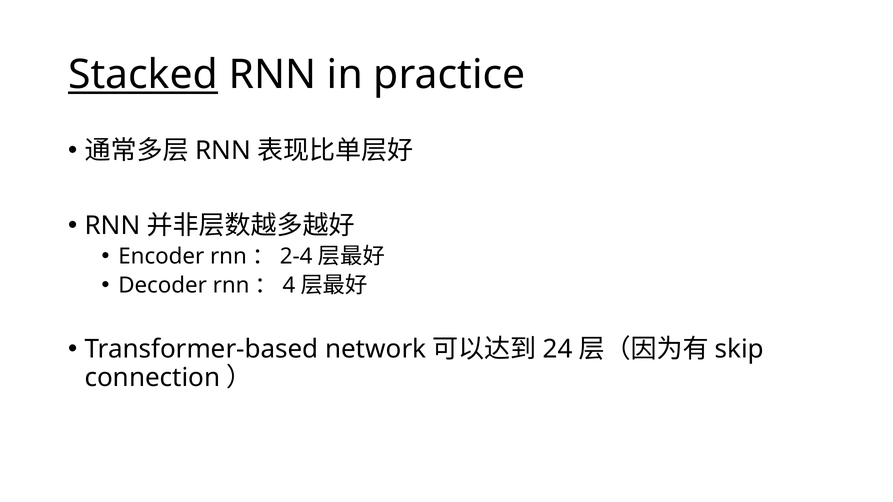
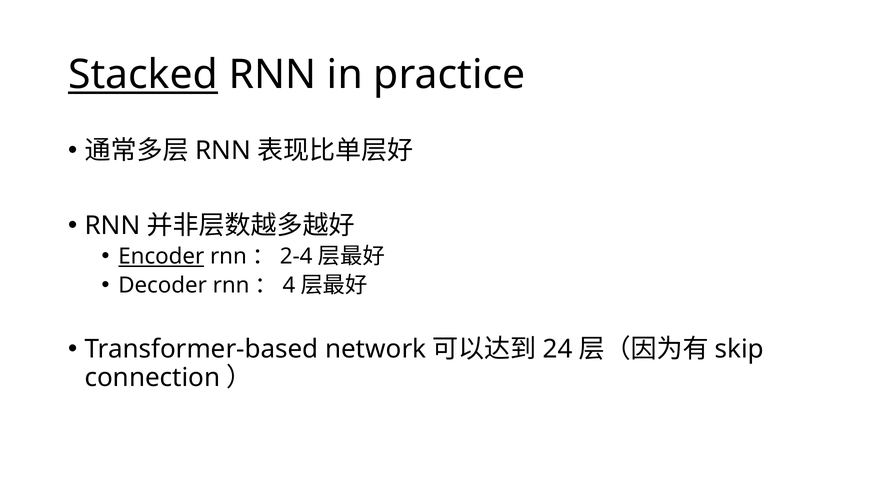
Encoder underline: none -> present (161, 257)
